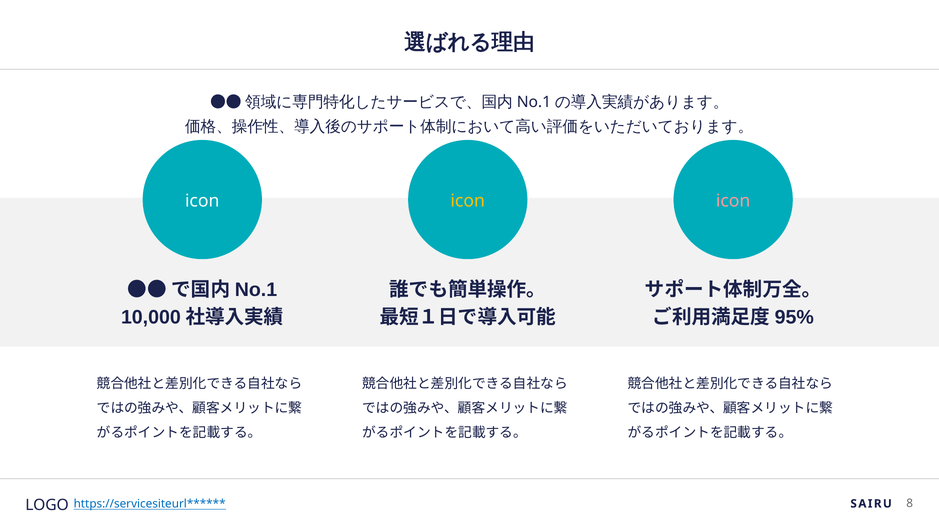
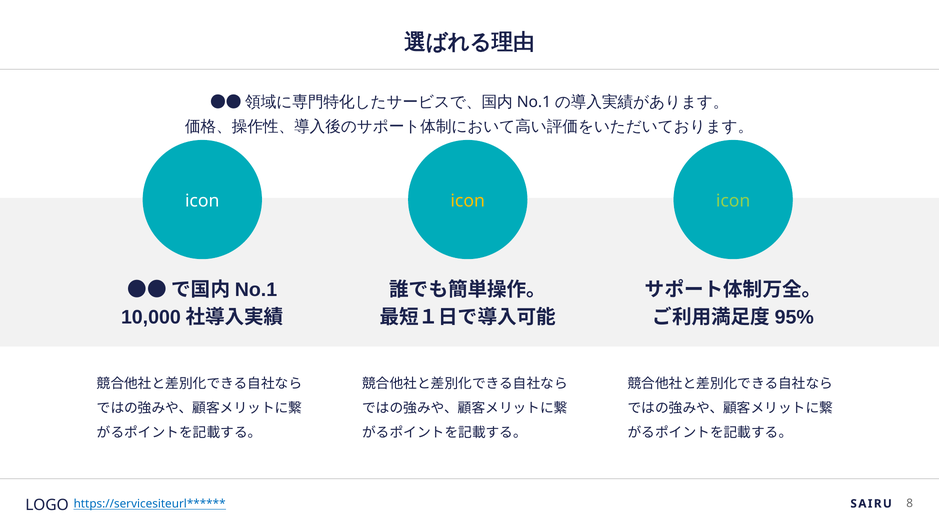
icon colour: pink -> light green (733, 201)
